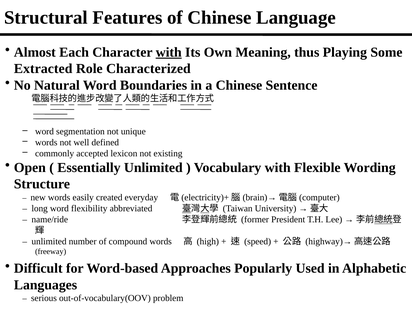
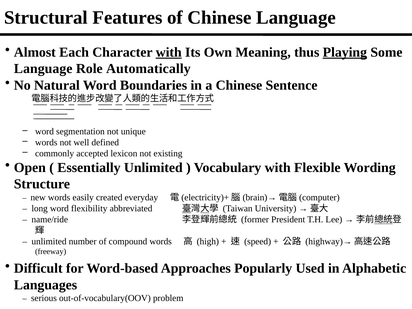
Playing underline: none -> present (345, 52)
Extracted: Extracted -> Language (43, 69)
Characterized: Characterized -> Automatically (148, 69)
